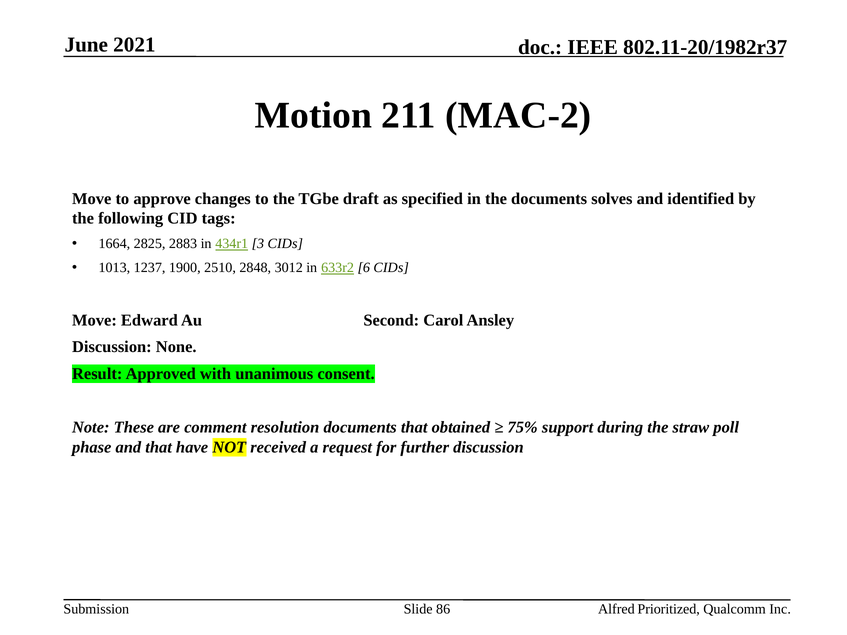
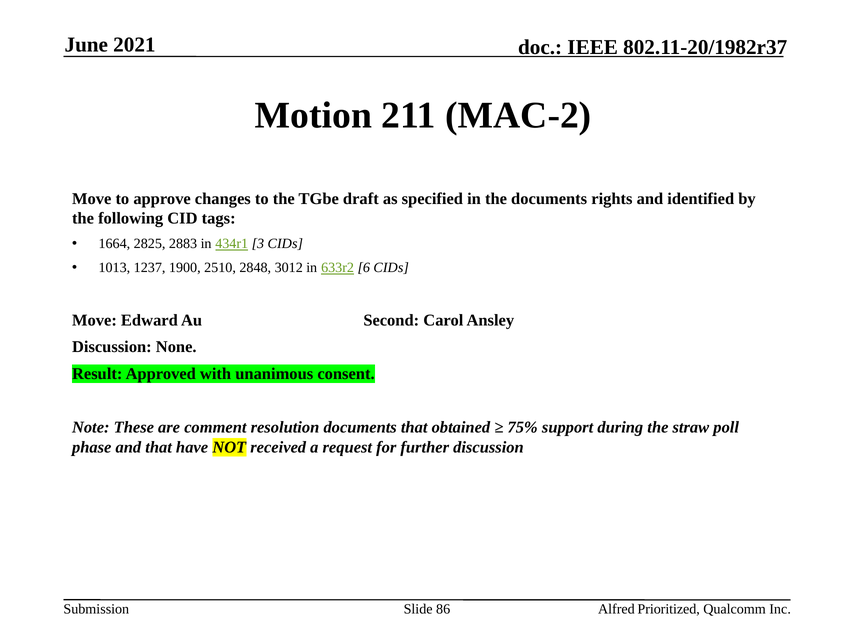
solves: solves -> rights (612, 199)
